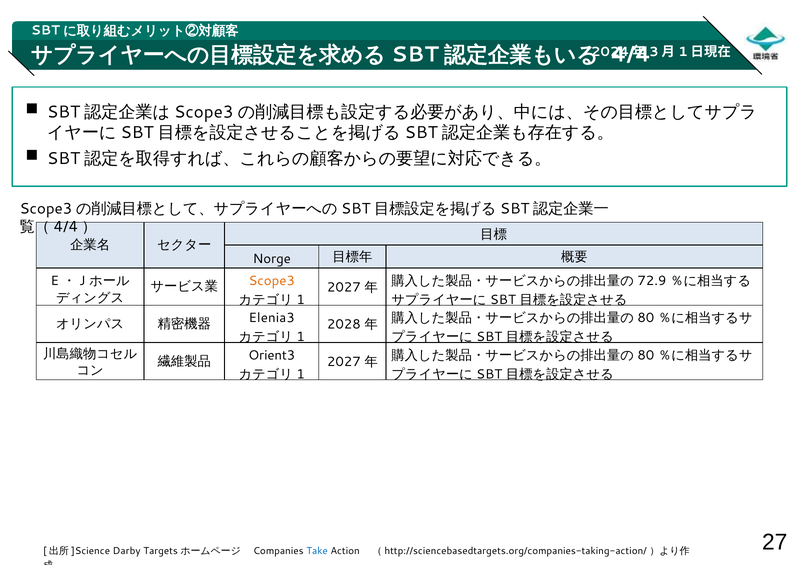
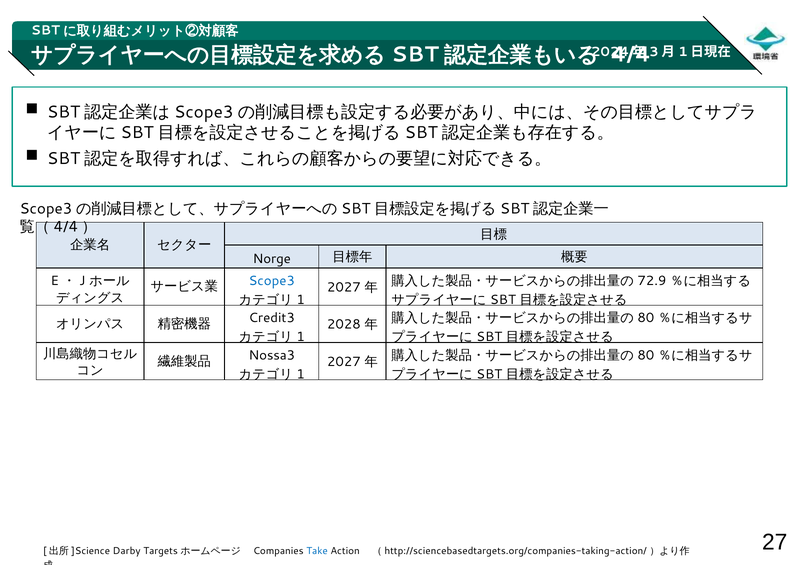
Scope3 colour: orange -> blue (272, 281)
Elenia3: Elenia3 -> Credit3 (272, 318)
Orient3: Orient3 -> Nossa3 (272, 355)
